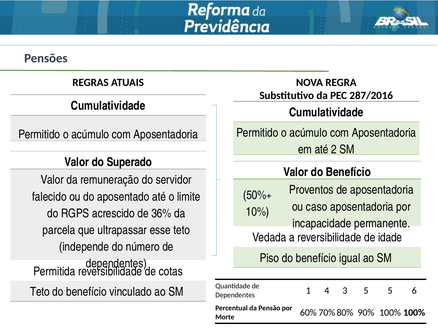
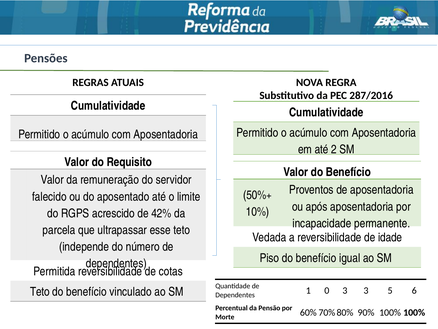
Superado: Superado -> Requisito (129, 162)
caso: caso -> após (317, 206)
36%: 36% -> 42% (161, 213)
4: 4 -> 0 (327, 290)
3 5: 5 -> 3 (366, 290)
